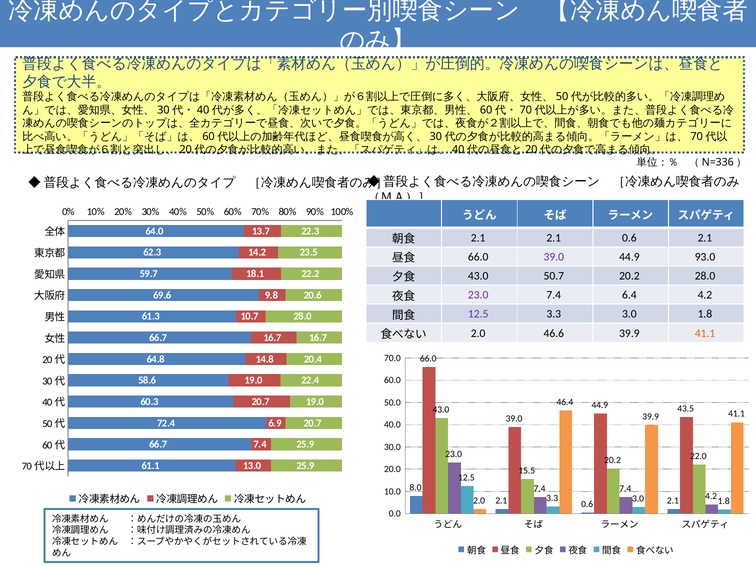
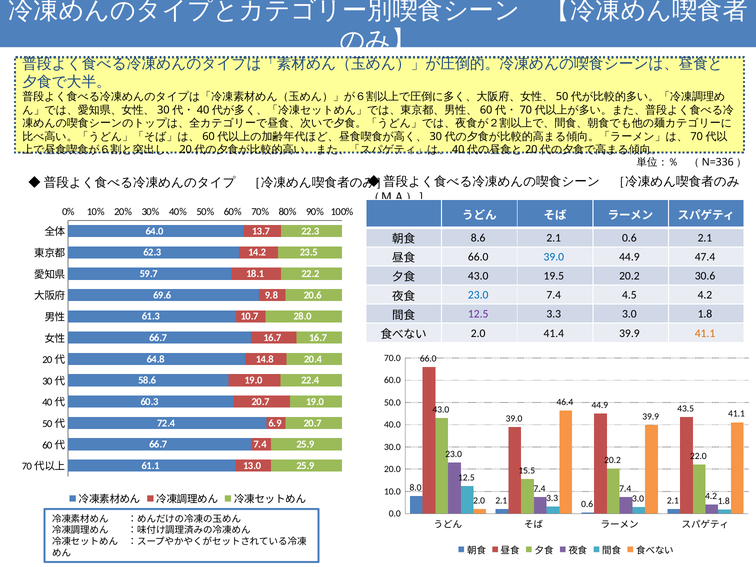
2.1: 2.1 -> 8.6 (478, 238)
39.0 colour: purple -> blue (554, 257)
93.0: 93.0 -> 47.4 (705, 257)
50.7: 50.7 -> 19.5 (554, 276)
20.2 28.0: 28.0 -> 30.6 (705, 276)
23.0 colour: purple -> blue (478, 295)
6.4: 6.4 -> 4.5 (629, 295)
46.6: 46.6 -> 41.4 (554, 333)
